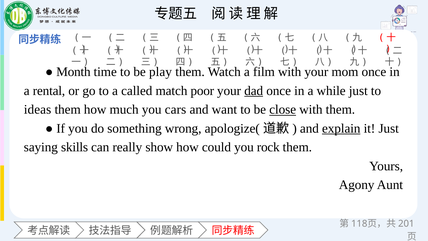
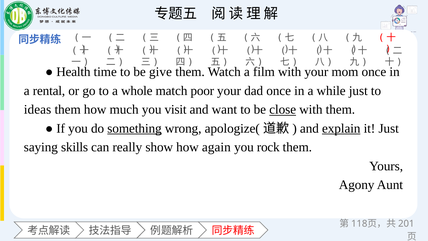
Month: Month -> Health (73, 72)
play: play -> give (160, 72)
called: called -> whole (137, 91)
dad underline: present -> none (254, 91)
cars: cars -> visit (176, 110)
something underline: none -> present (135, 128)
could: could -> again (216, 147)
